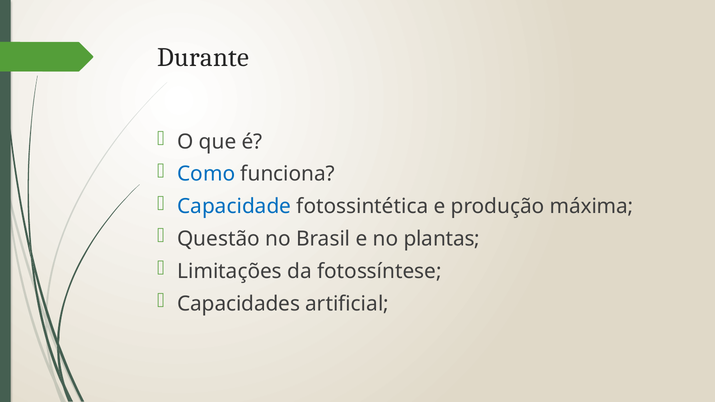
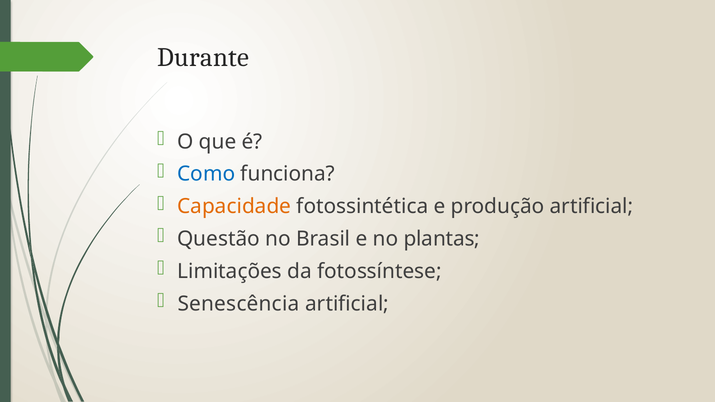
Capacidade colour: blue -> orange (234, 207)
produção máxima: máxima -> artificial (592, 207)
Capacidades: Capacidades -> Senescência (239, 304)
